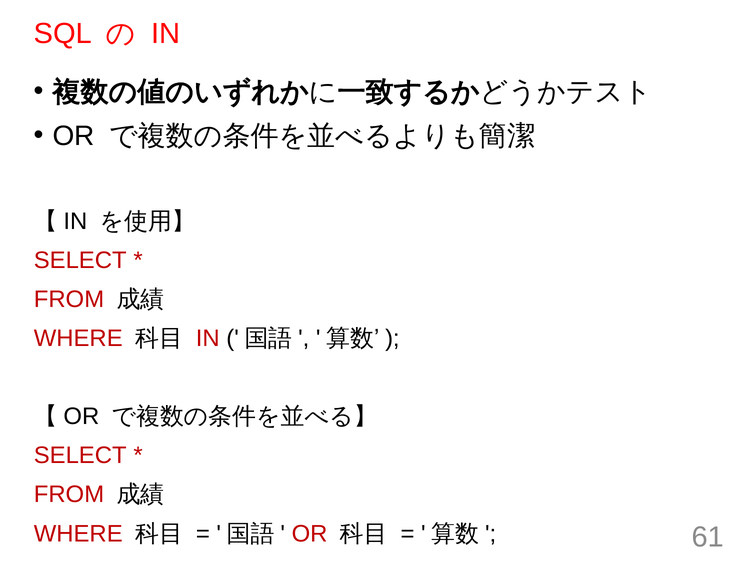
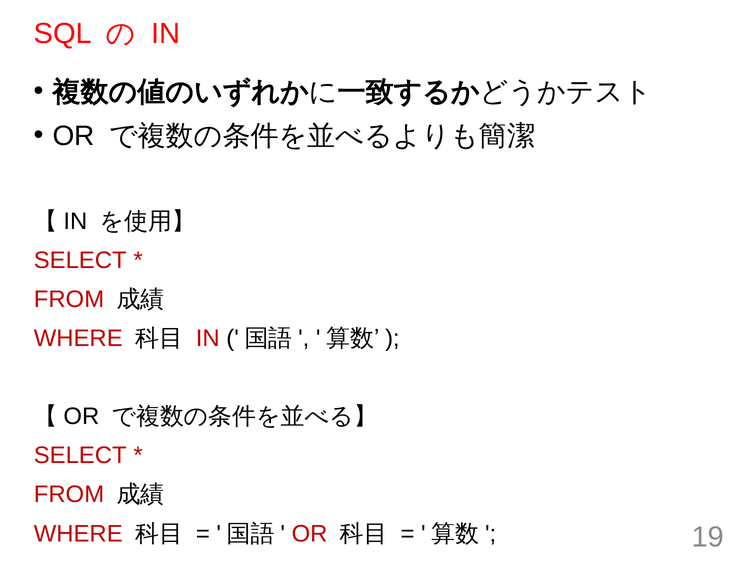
61: 61 -> 19 (708, 537)
